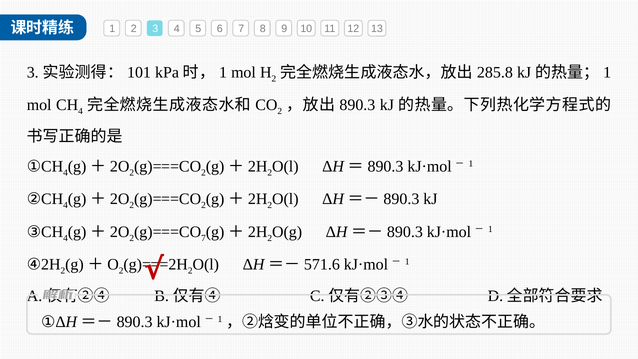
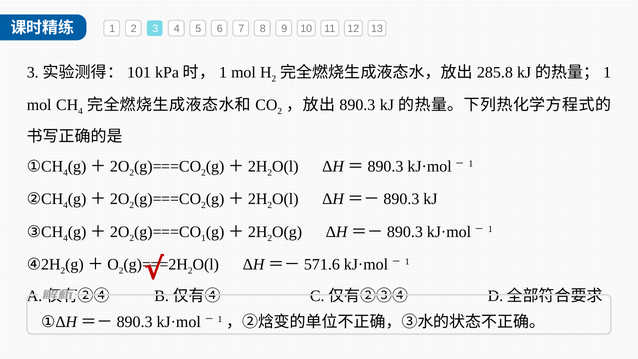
7: 7 -> 1 (203, 238)
